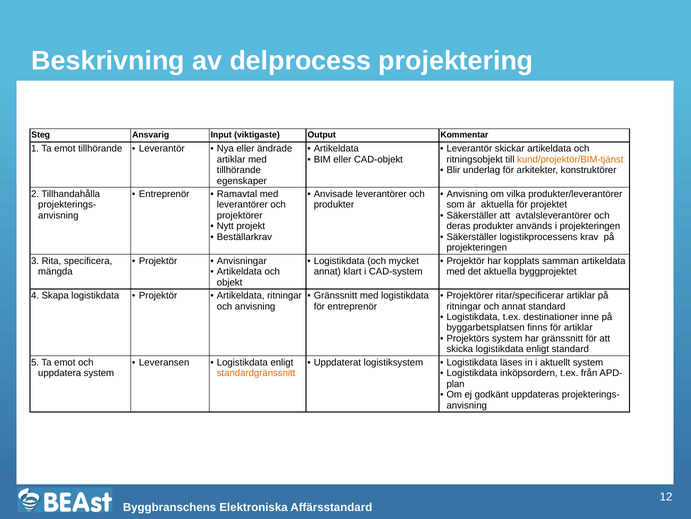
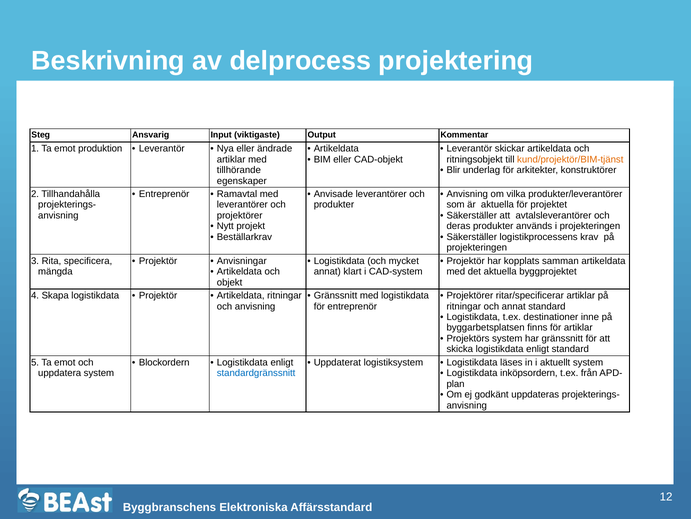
emot tillhörande: tillhörande -> produktion (100, 148)
Leveransen: Leveransen -> Blockordern (164, 362)
standardgränssnitt colour: orange -> blue (256, 373)
